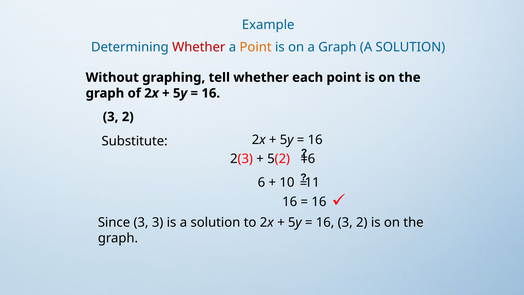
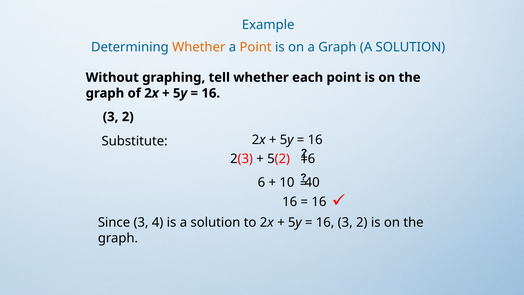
Whether colour: red -> orange (199, 47)
11: 11 -> 40 (312, 182)
3 3: 3 -> 4 (158, 222)
